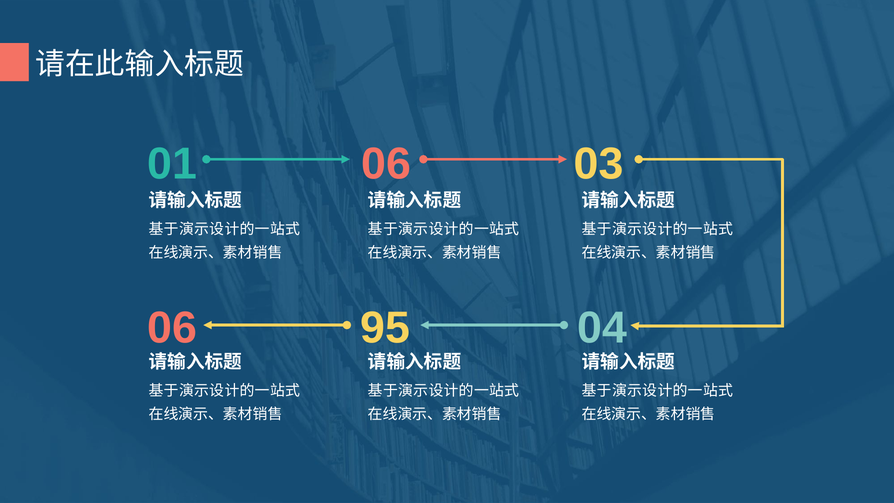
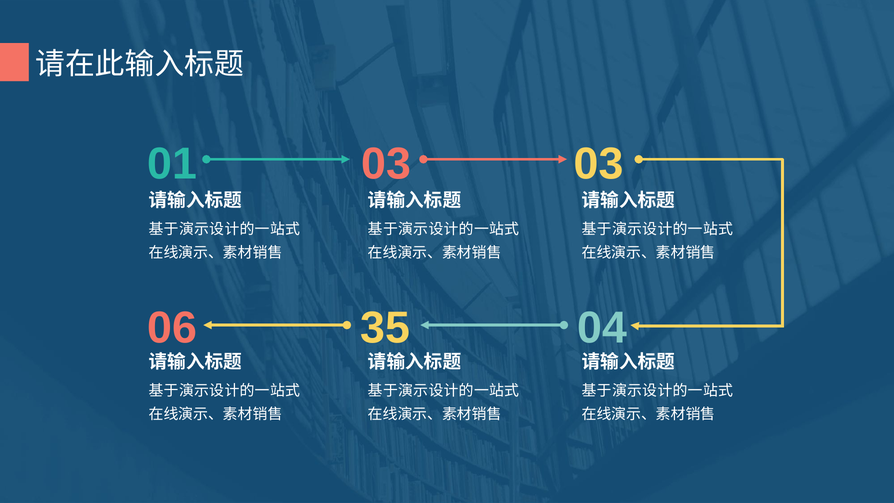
01 06: 06 -> 03 (386, 164)
95: 95 -> 35 (385, 328)
